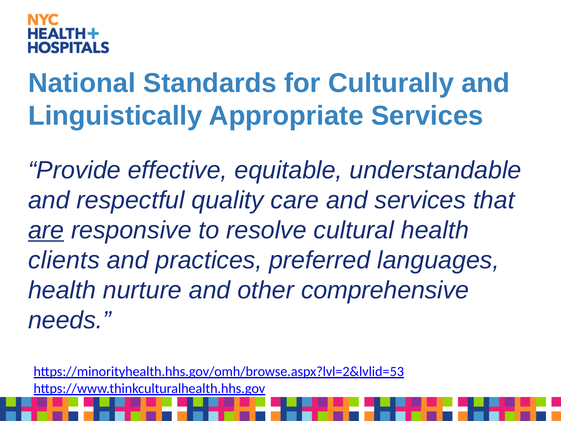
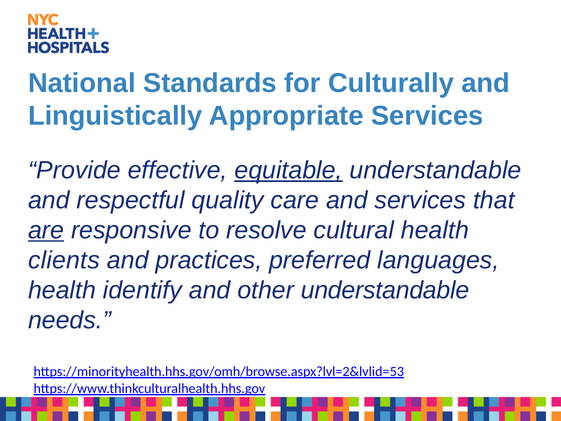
equitable underline: none -> present (289, 170)
nurture: nurture -> identify (142, 290)
other comprehensive: comprehensive -> understandable (385, 290)
